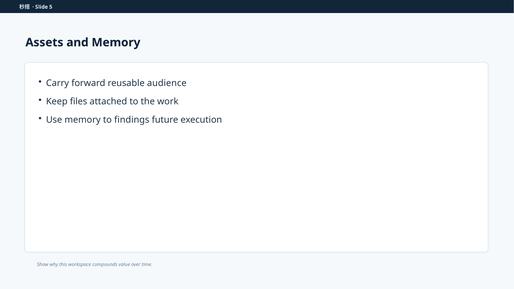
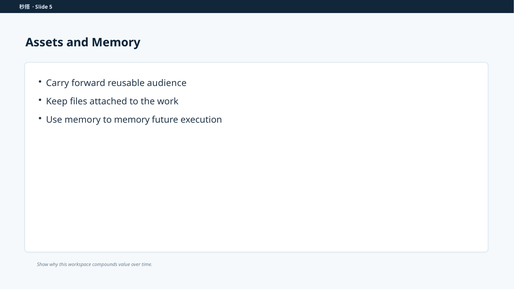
to findings: findings -> memory (132, 120)
